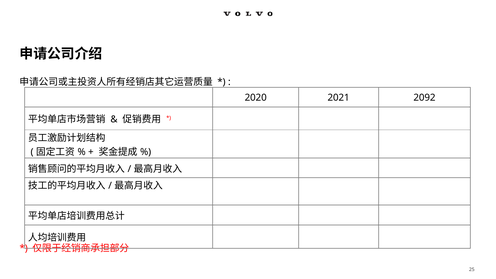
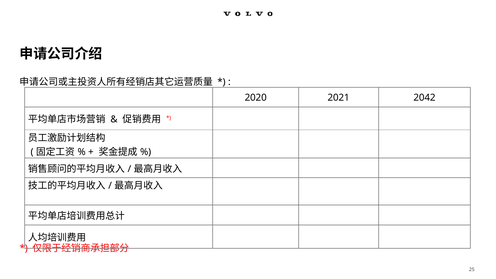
2092: 2092 -> 2042 (424, 98)
